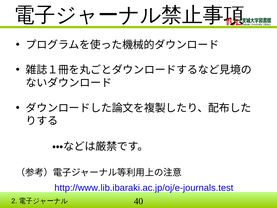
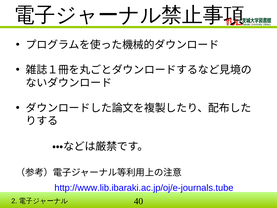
http://www.lib.ibaraki.ac.jp/oj/e-journals.test: http://www.lib.ibaraki.ac.jp/oj/e-journals.test -> http://www.lib.ibaraki.ac.jp/oj/e-journals.tube (144, 188)
